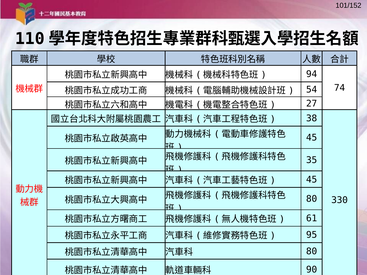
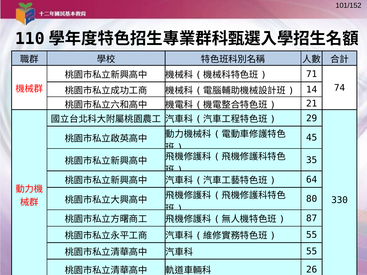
94: 94 -> 71 (312, 74)
54: 54 -> 14 (312, 90)
27: 27 -> 21 (312, 104)
38: 38 -> 29 (312, 118)
45: 45 -> 64 (312, 180)
61: 61 -> 87 (312, 219)
95: 95 -> 55 (312, 235)
80: 80 -> 55 (312, 251)
90: 90 -> 26 (312, 270)
